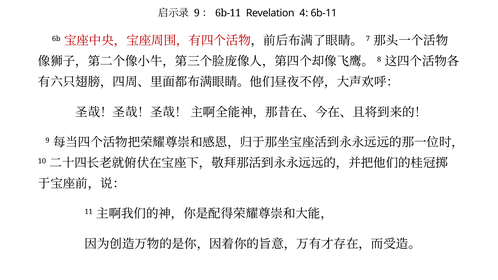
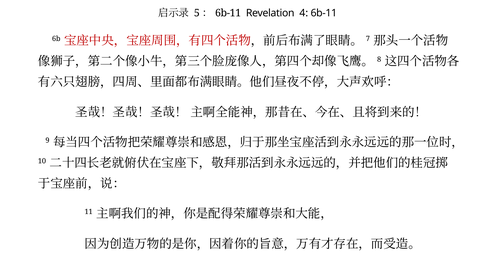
9: 9 -> 5 (197, 13)
